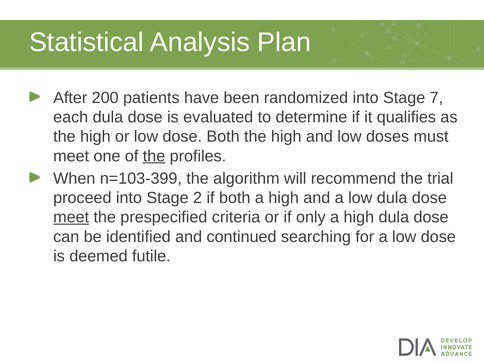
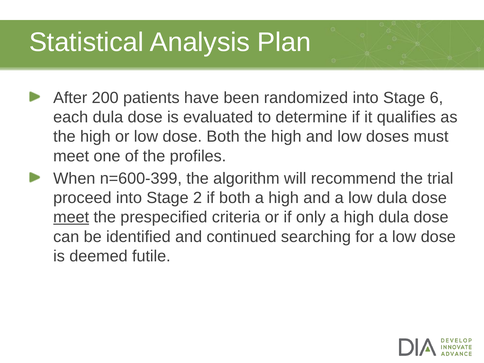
7: 7 -> 6 (436, 98)
the underline: present -> none (154, 156)
n=103-399: n=103-399 -> n=600-399 (141, 179)
